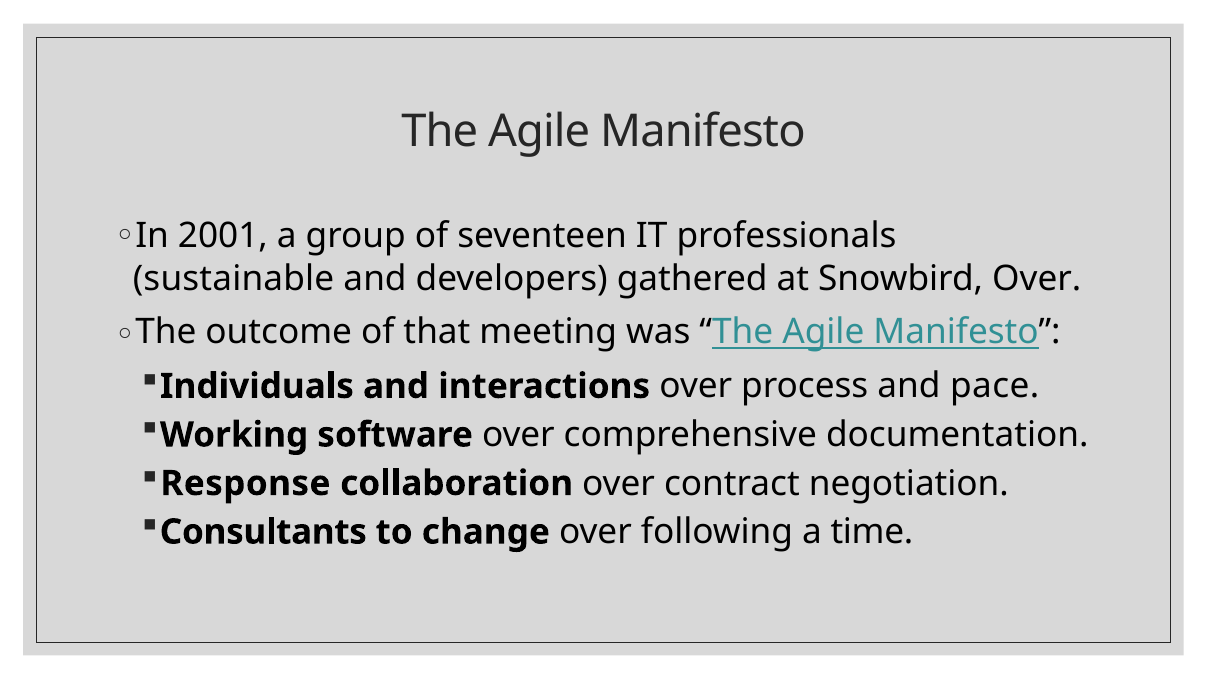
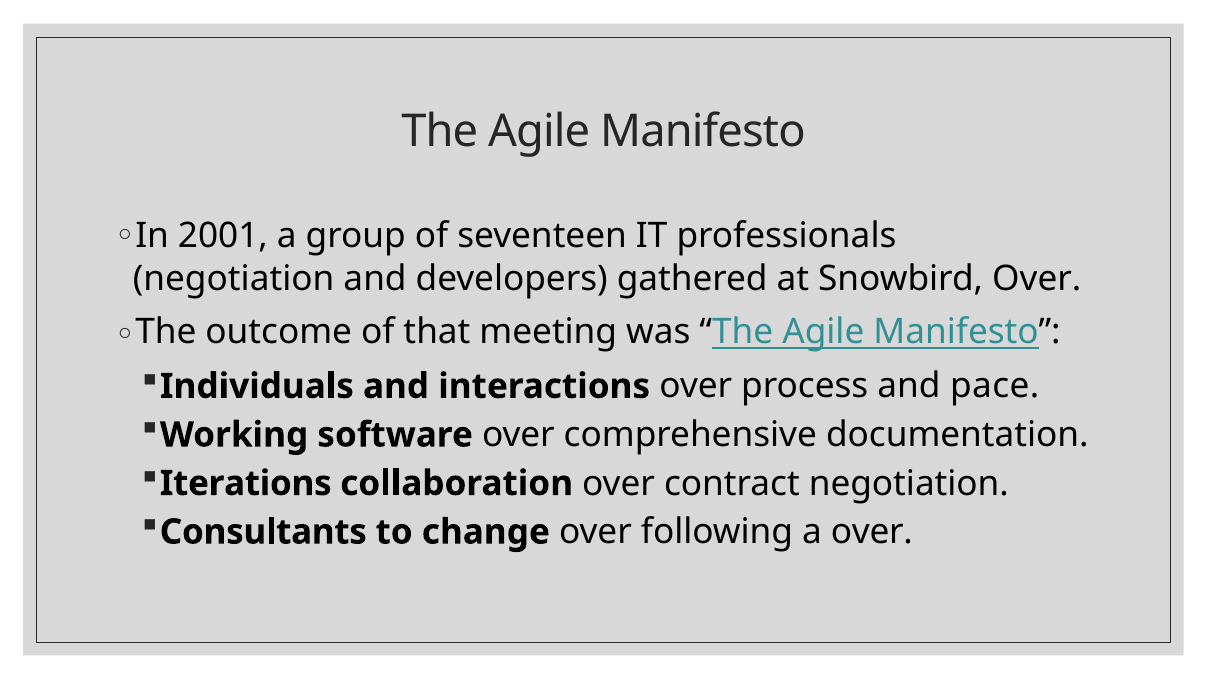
sustainable: sustainable -> negotiation (234, 279)
Response: Response -> Iterations (246, 483)
a time: time -> over (872, 532)
